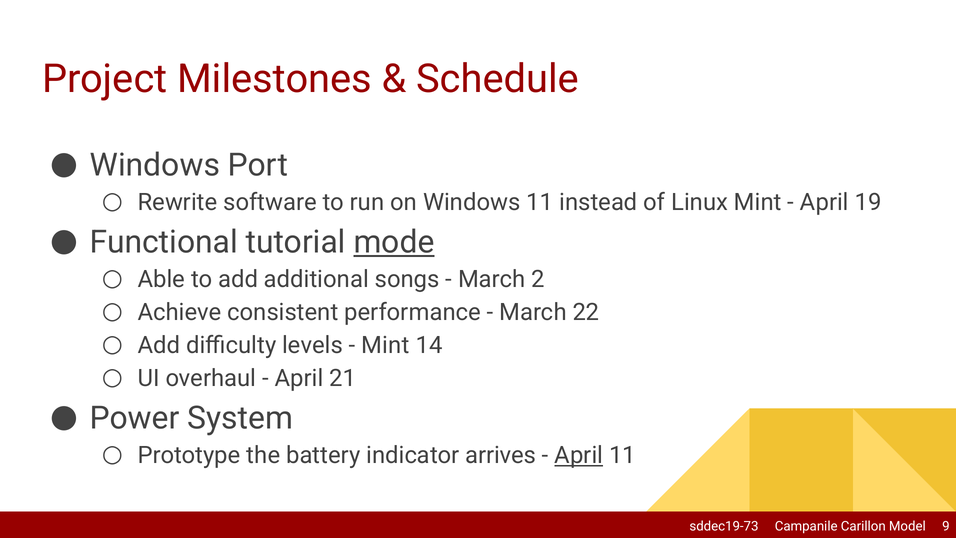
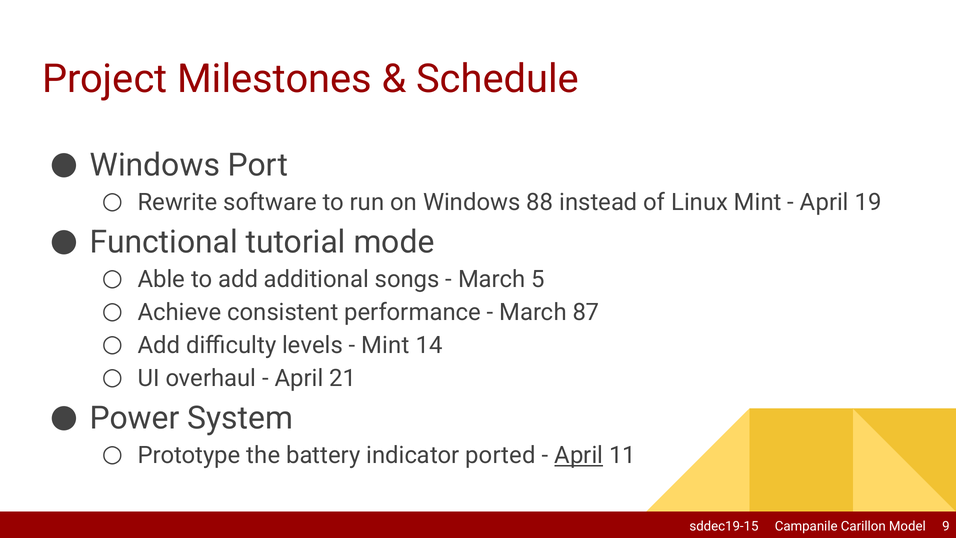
Windows 11: 11 -> 88 (540, 202)
mode underline: present -> none (394, 242)
2: 2 -> 5 (538, 279)
22: 22 -> 87 (586, 312)
arrives: arrives -> ported (500, 455)
sddec19-73: sddec19-73 -> sddec19-15 (724, 526)
